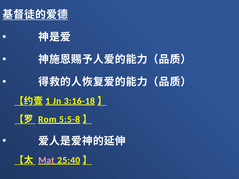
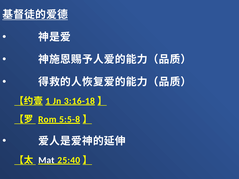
Mat colour: pink -> white (46, 160)
